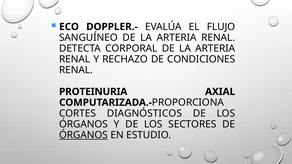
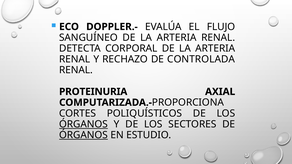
CONDICIONES: CONDICIONES -> CONTROLADA (201, 59)
DIAGNÓSTICOS: DIAGNÓSTICOS -> POLIQUÍSTICOS (144, 113)
ÓRGANOS underline: none -> present (83, 124)
